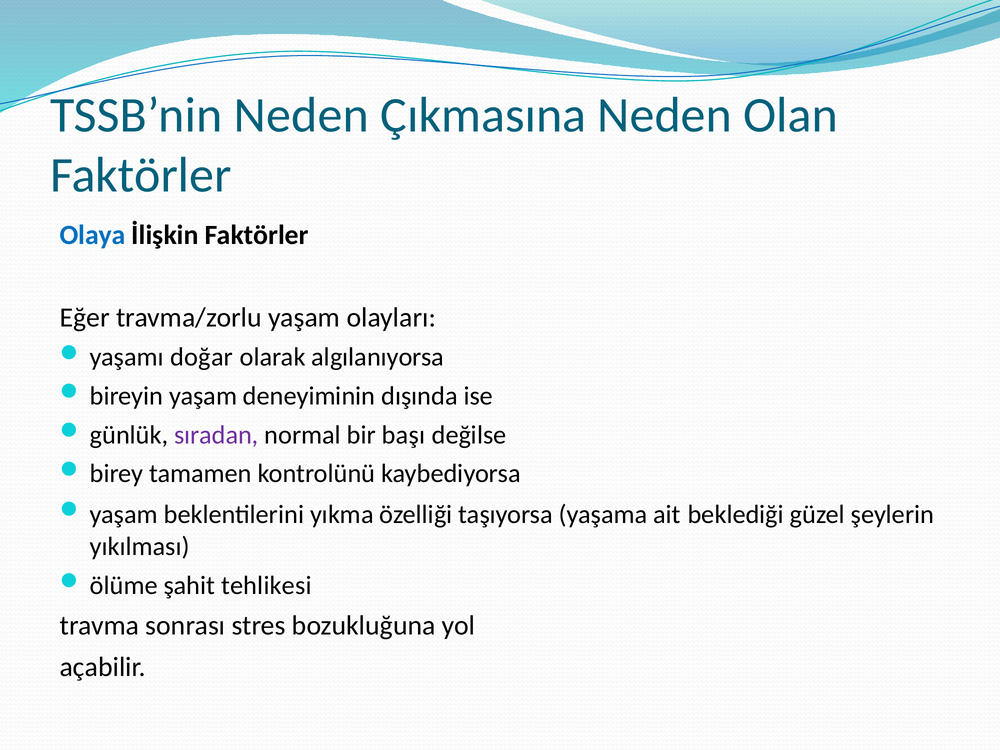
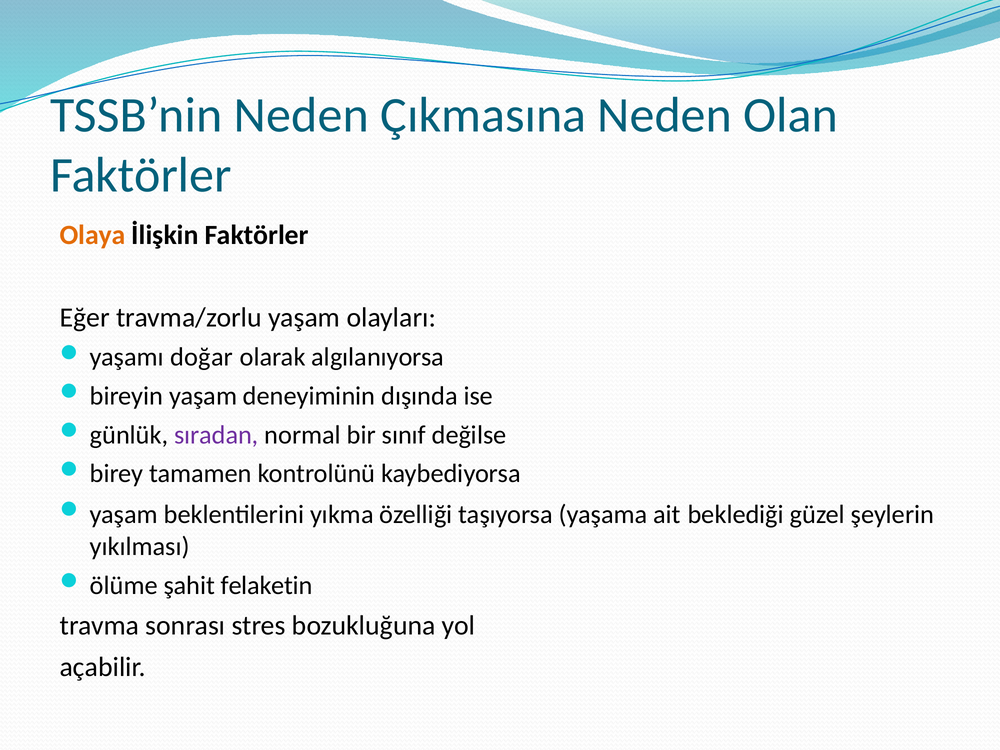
Olaya colour: blue -> orange (93, 235)
başı: başı -> sınıf (404, 435)
tehlikesi: tehlikesi -> felaketin (267, 585)
